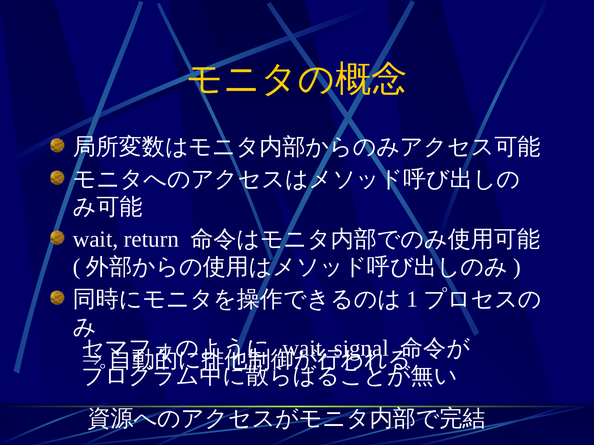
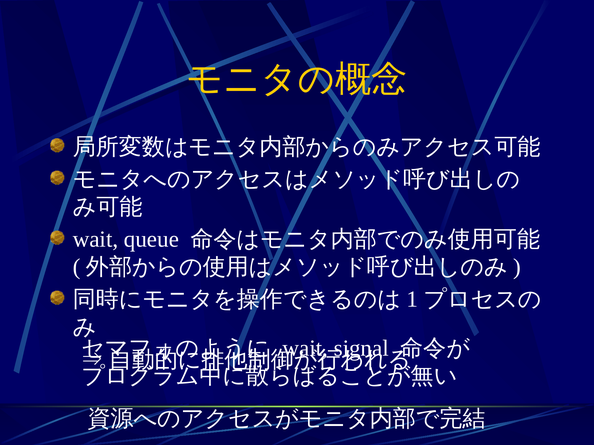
return: return -> queue (151, 240)
